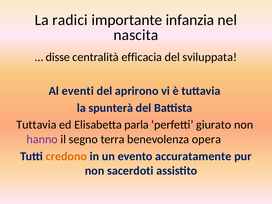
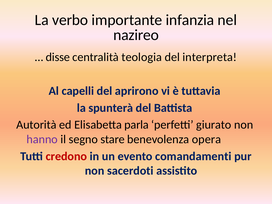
radici: radici -> verbo (70, 20)
nascita: nascita -> nazireo (136, 35)
efficacia: efficacia -> teologia (142, 57)
sviluppata: sviluppata -> interpreta (210, 57)
eventi: eventi -> capelli (78, 91)
Tuttavia: Tuttavia -> Autorità (36, 125)
terra: terra -> stare (113, 139)
credono colour: orange -> red (66, 156)
accuratamente: accuratamente -> comandamenti (193, 156)
